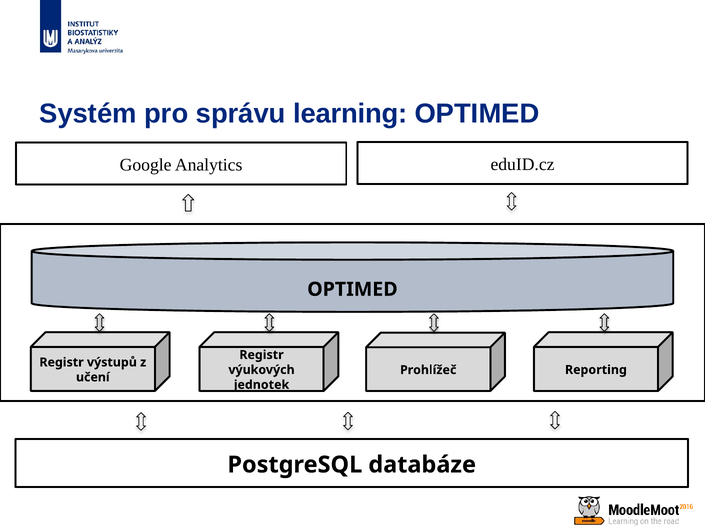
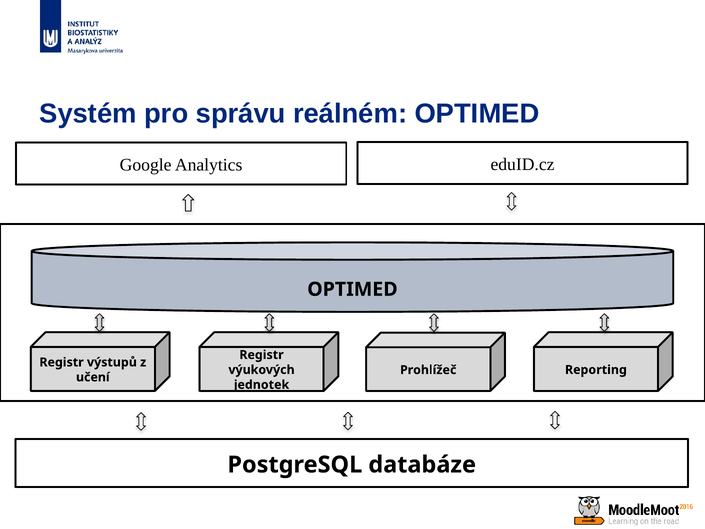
learning: learning -> reálném (350, 114)
